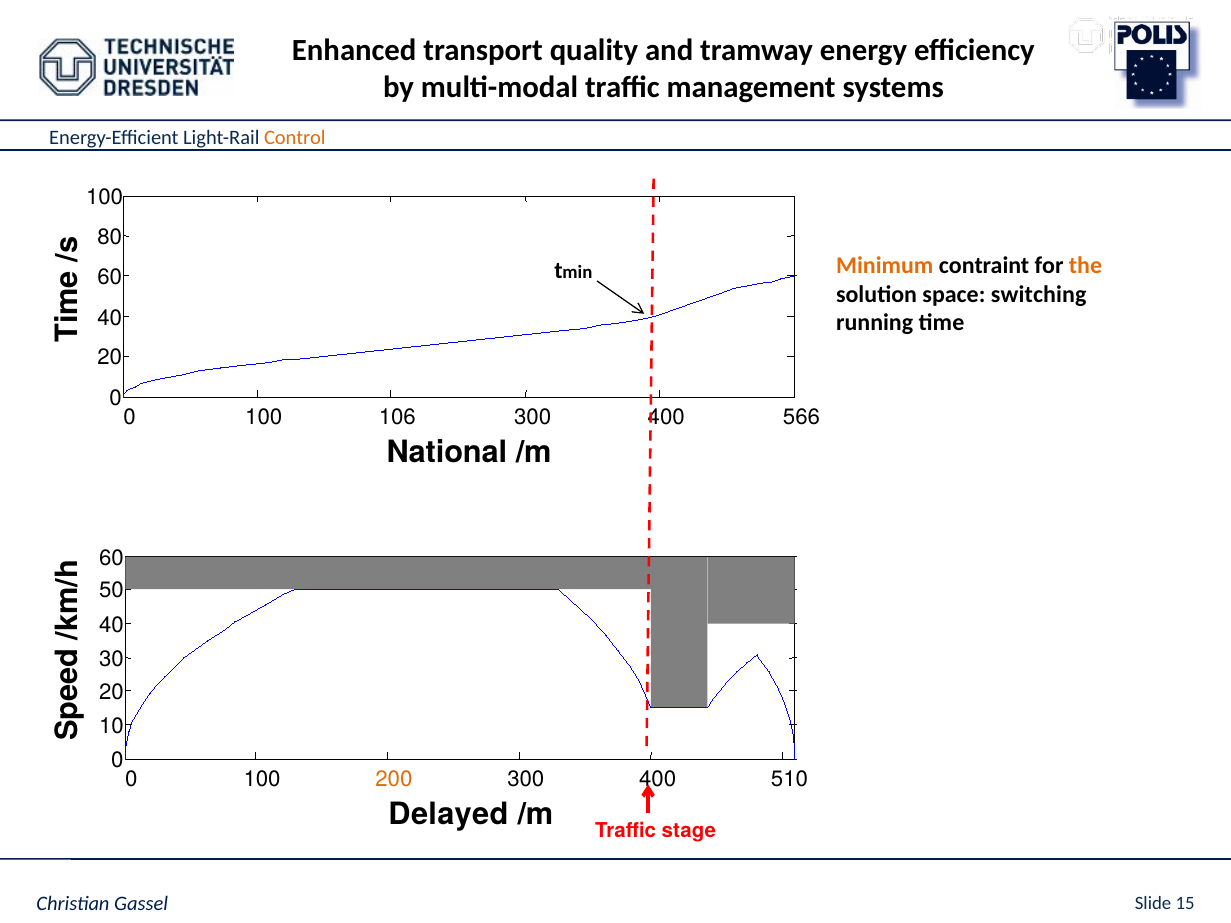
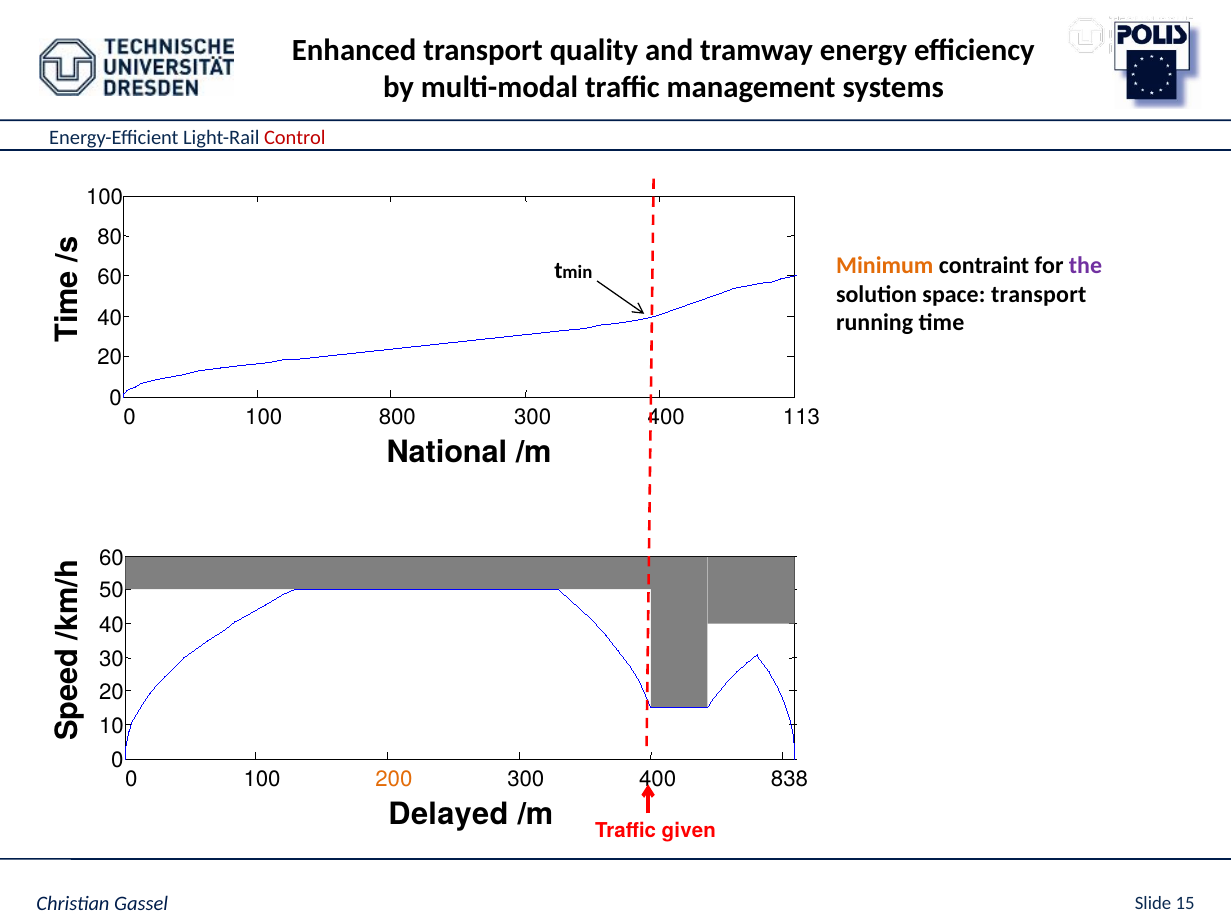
Control colour: orange -> red (295, 137)
the colour: orange -> purple (1086, 265)
space switching: switching -> transport (1039, 294)
106: 106 -> 800 (397, 417)
566: 566 -> 113 (801, 417)
510: 510 -> 838 (789, 779)
stage: stage -> given (689, 831)
